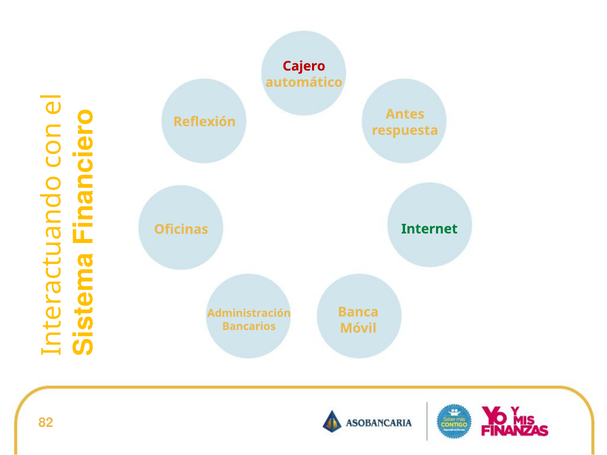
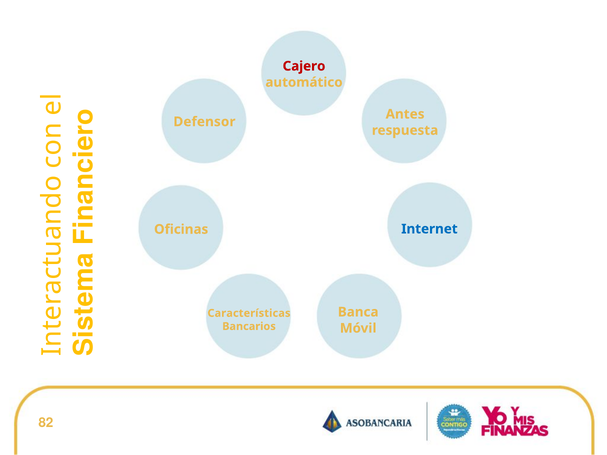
Reflexión: Reflexión -> Defensor (204, 122)
Internet colour: green -> blue (429, 229)
Administración: Administración -> Características (249, 313)
